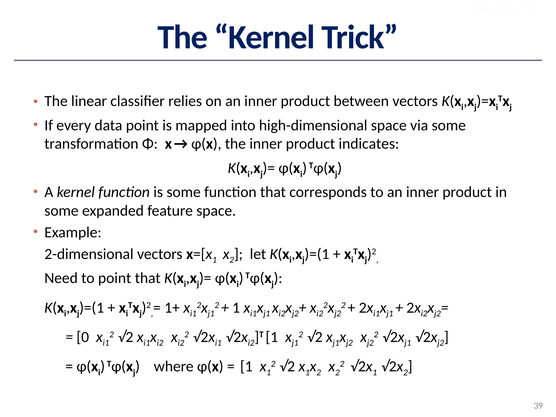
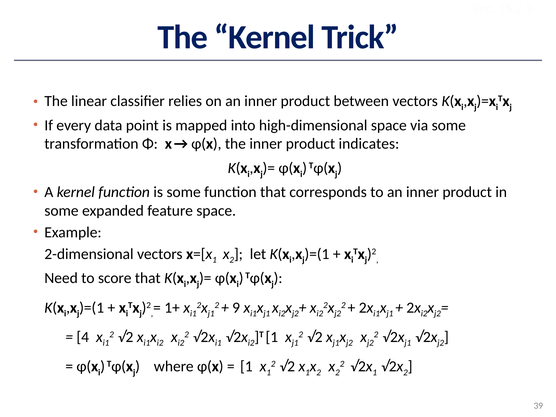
to point: point -> score (115, 278)
1: 1 -> 9 (236, 308)
0: 0 -> 4 (83, 337)
